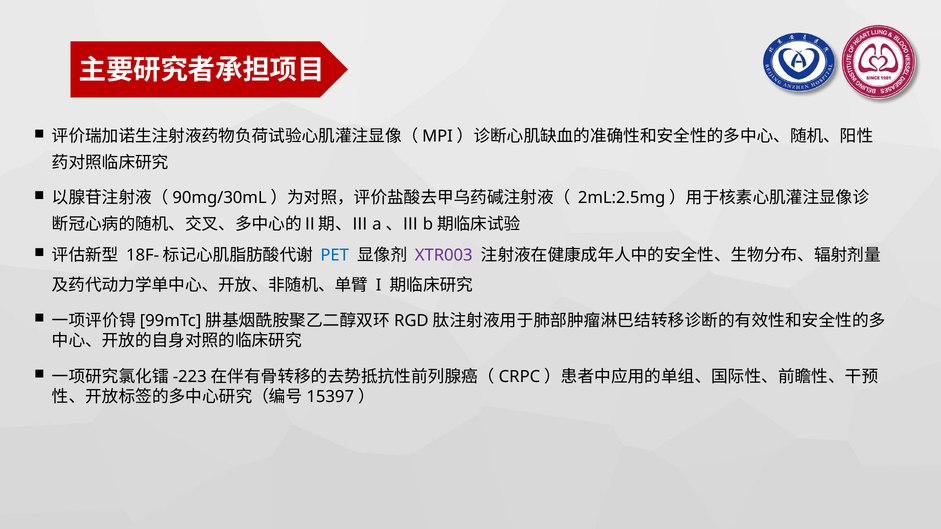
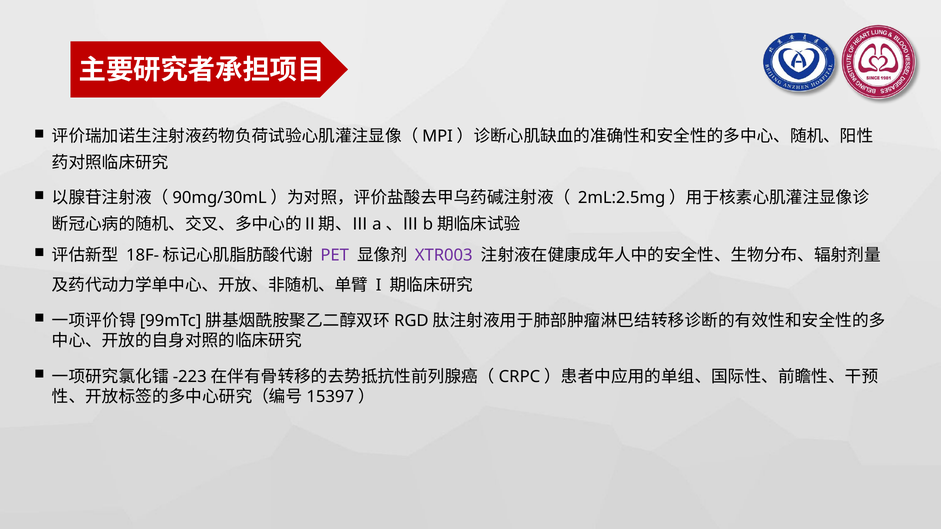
PET colour: blue -> purple (335, 255)
